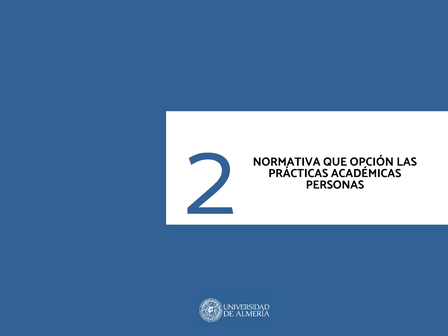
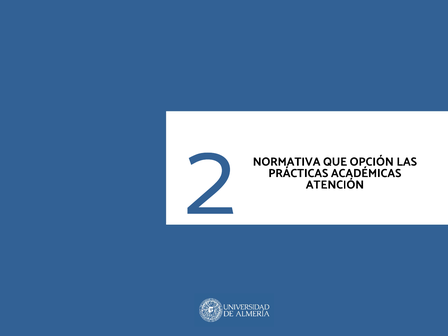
PERSONAS: PERSONAS -> ATENCIÓN (335, 185)
